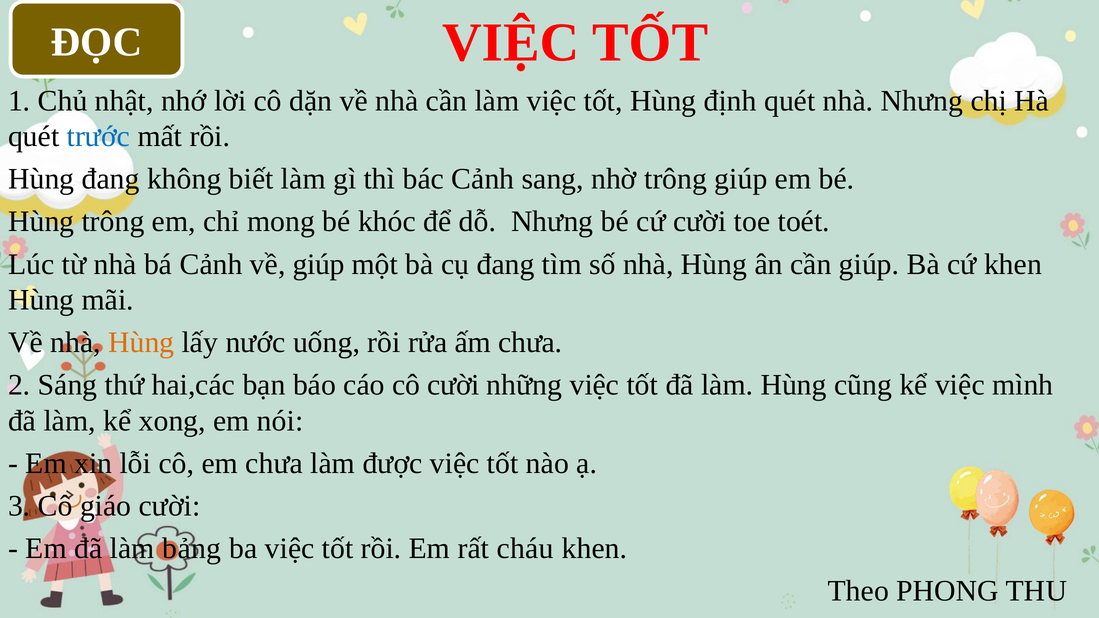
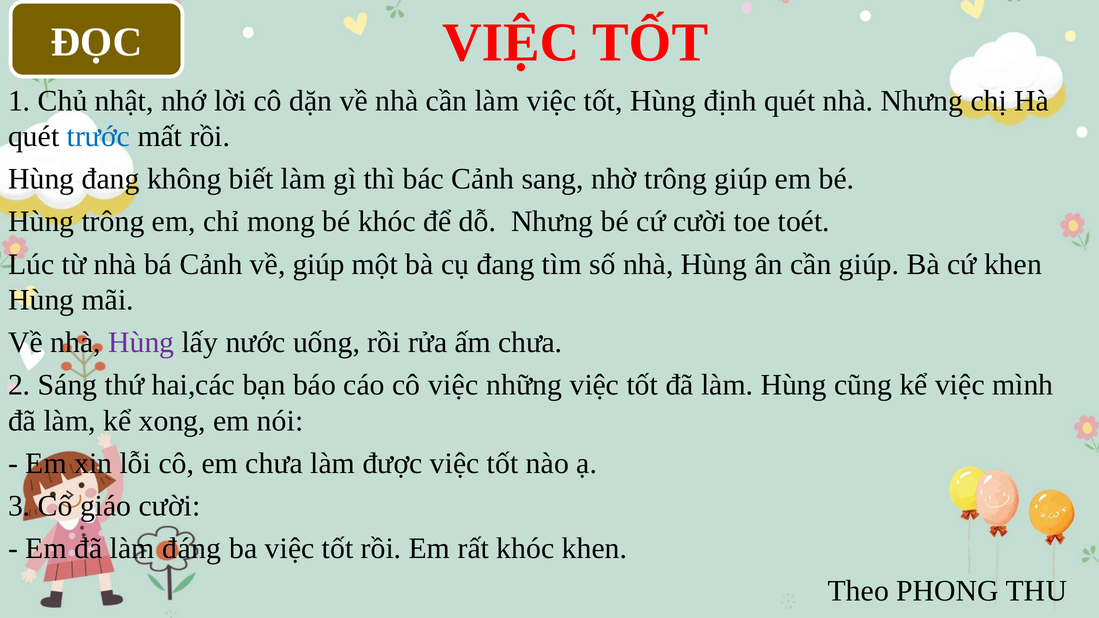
Hùng colour: orange -> purple (141, 343)
cô cười: cười -> việc (453, 385)
bảng: bảng -> đáng (192, 549)
rất cháu: cháu -> khóc (525, 549)
